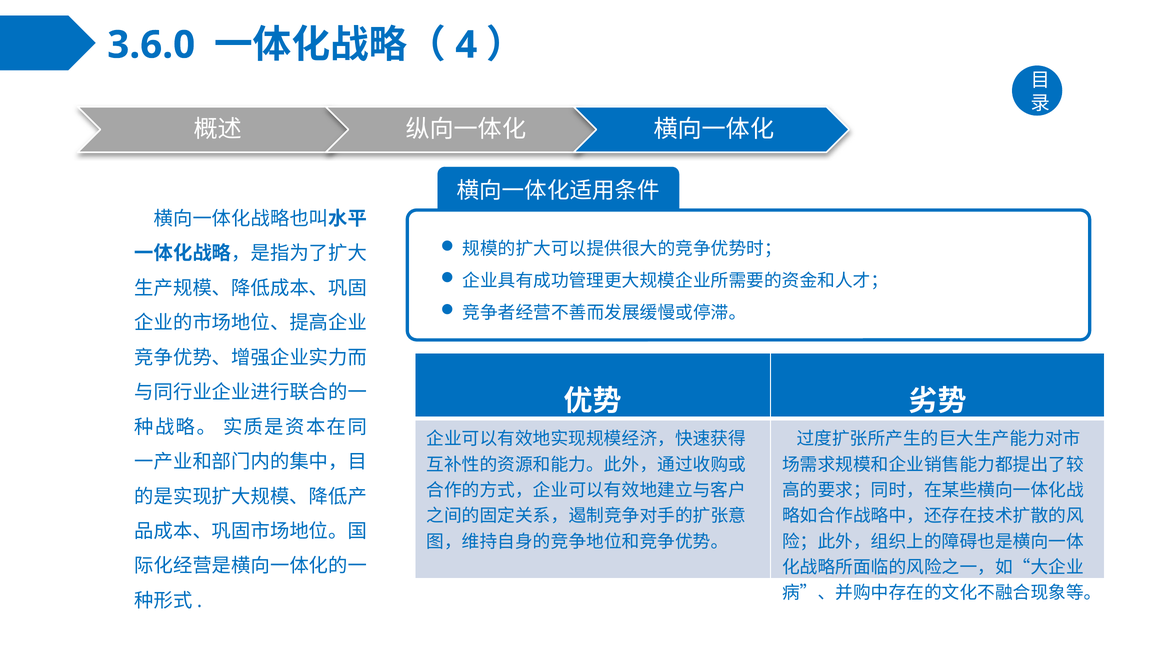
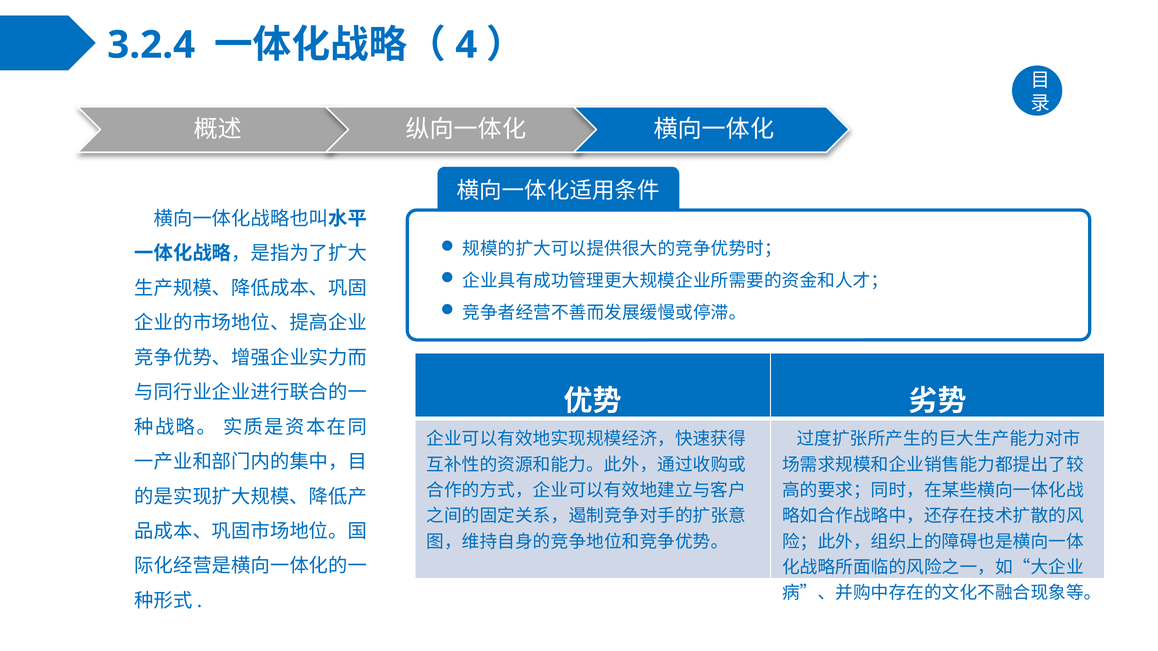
3.6.0: 3.6.0 -> 3.2.4 (151, 45)
